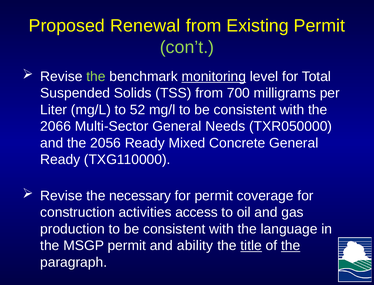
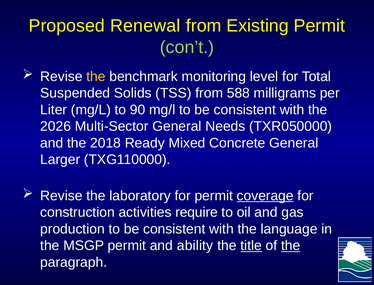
the colour: light green -> yellow (96, 76)
monitoring underline: present -> none (214, 76)
700: 700 -> 588 (238, 93)
52: 52 -> 90 (138, 110)
2066: 2066 -> 2026 (56, 126)
2056: 2056 -> 2018 (106, 143)
Ready: Ready -> Larger (60, 160)
necessary: necessary -> laboratory (140, 196)
coverage underline: none -> present (265, 196)
access: access -> require (197, 212)
